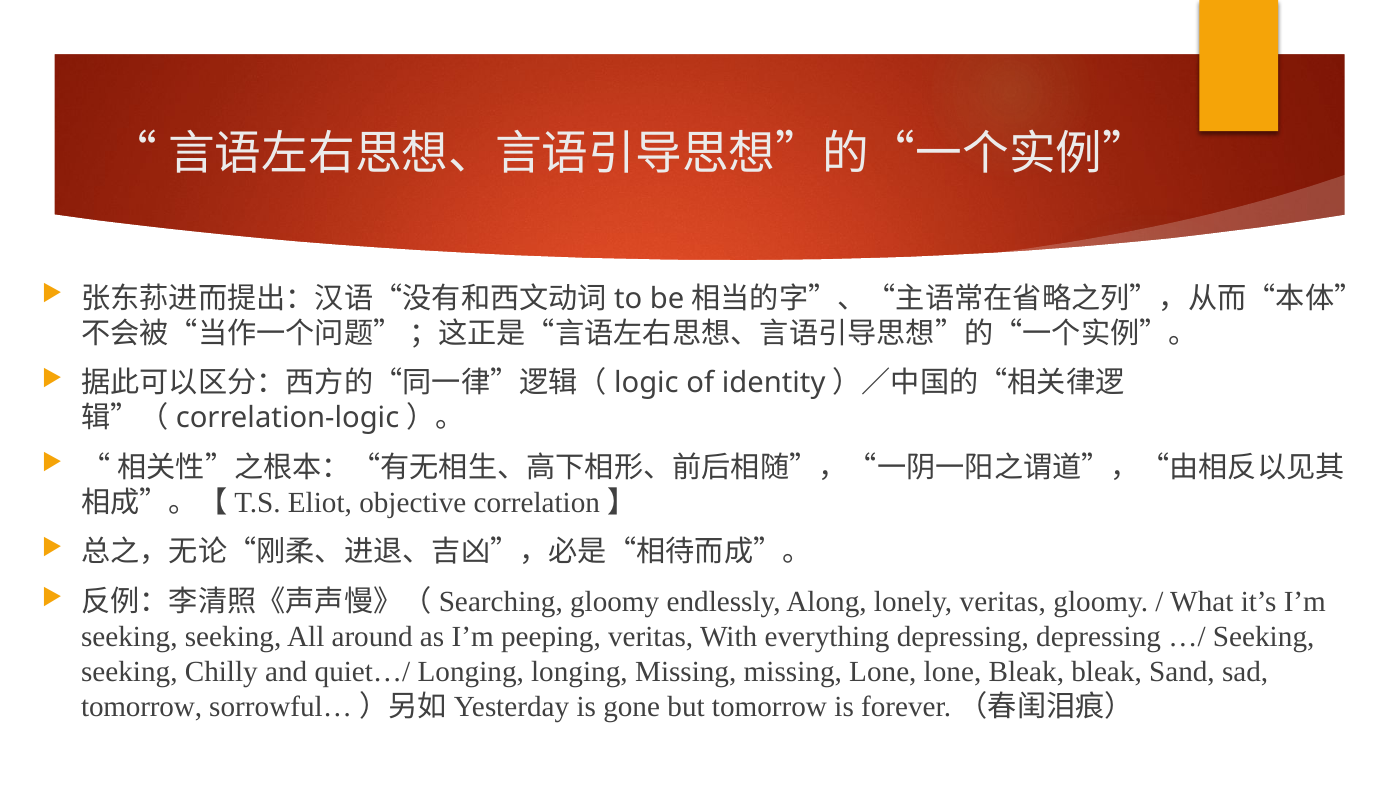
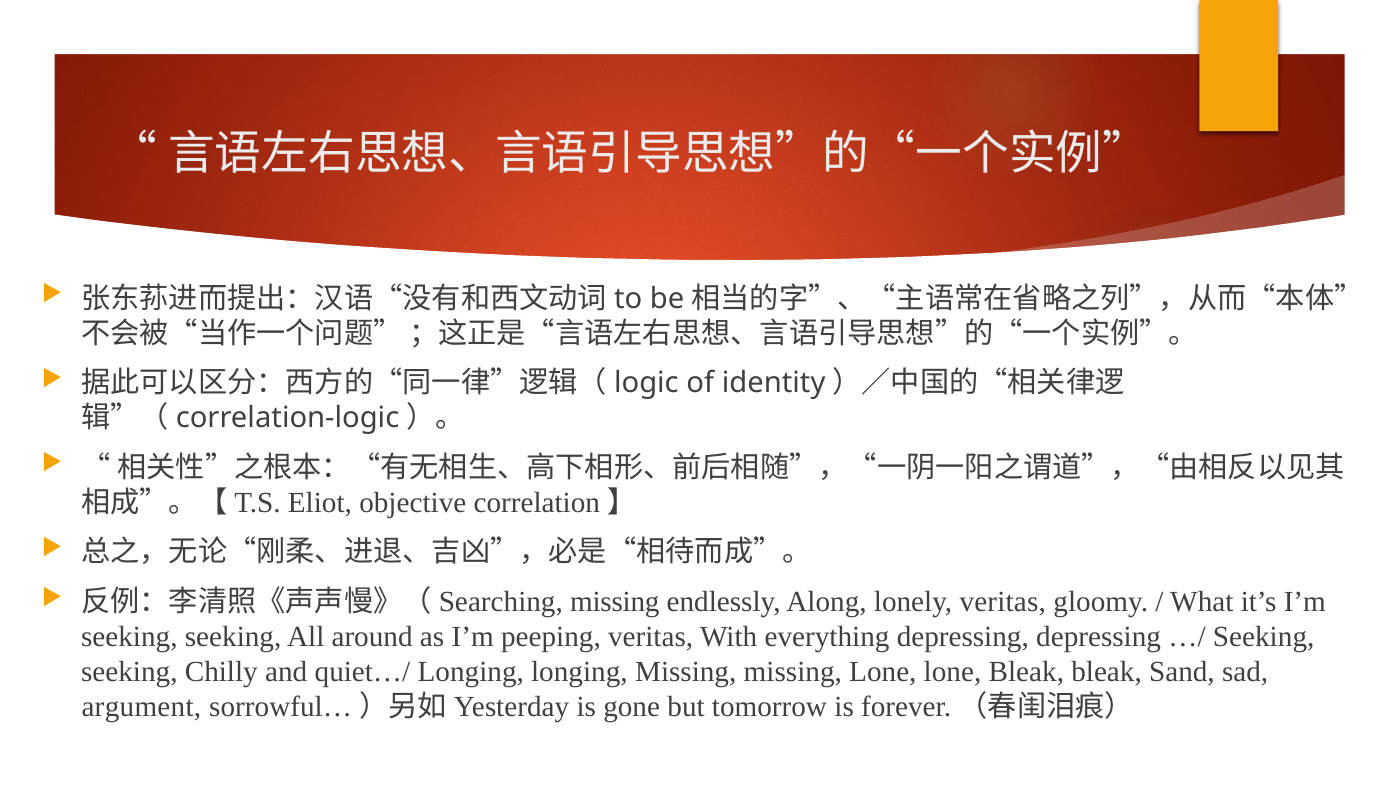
gloomy: gloomy -> missing (615, 602)
tomorrow: tomorrow -> argument (141, 707)
